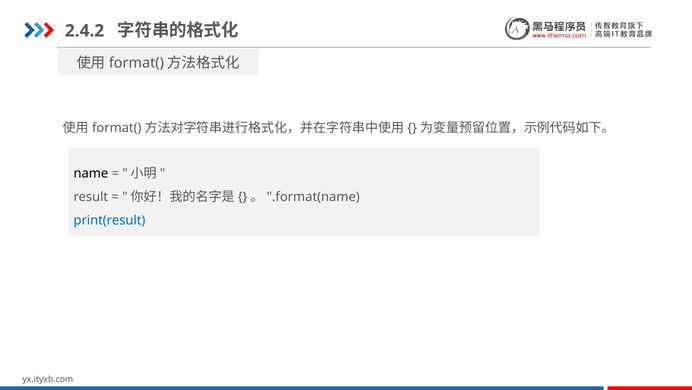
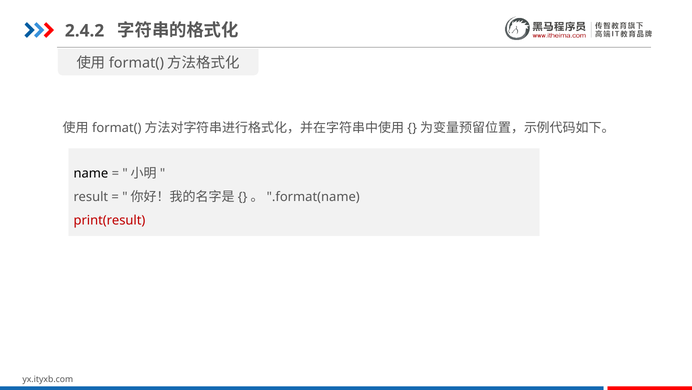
print(result colour: blue -> red (109, 220)
